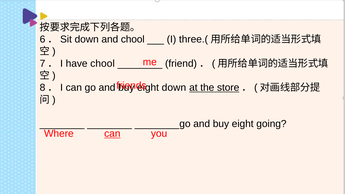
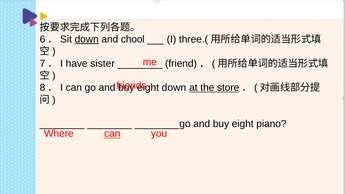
down underline: none -> present (87, 39)
have chool: chool -> sister (103, 63)
going: going -> piano (271, 124)
